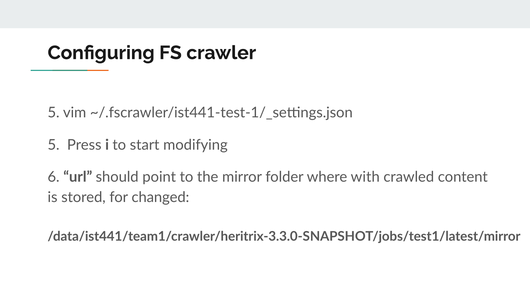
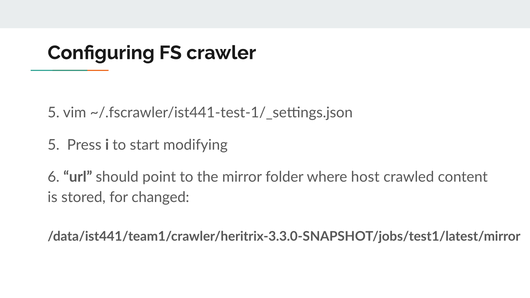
with: with -> host (365, 177)
